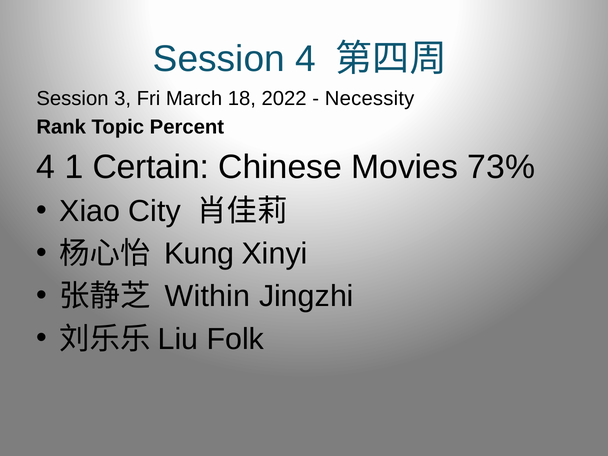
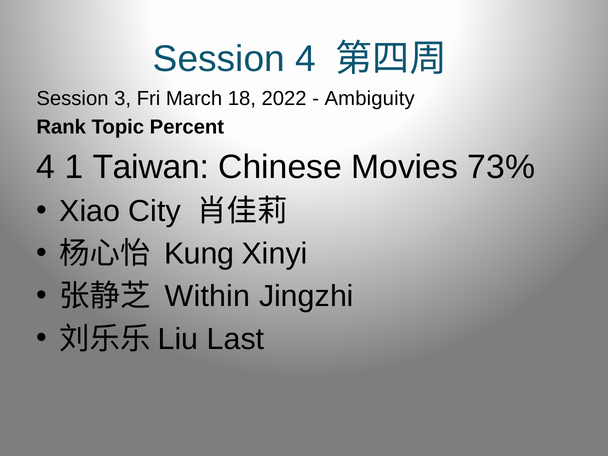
Necessity: Necessity -> Ambiguity (370, 98)
Certain: Certain -> Taiwan (151, 167)
Folk: Folk -> Last (235, 339)
